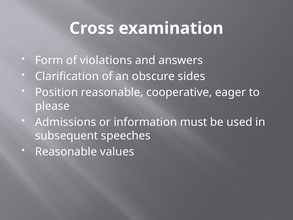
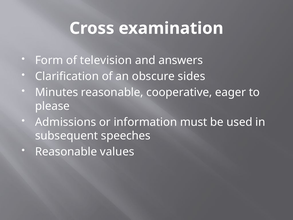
violations: violations -> television (106, 60)
Position: Position -> Minutes (57, 92)
